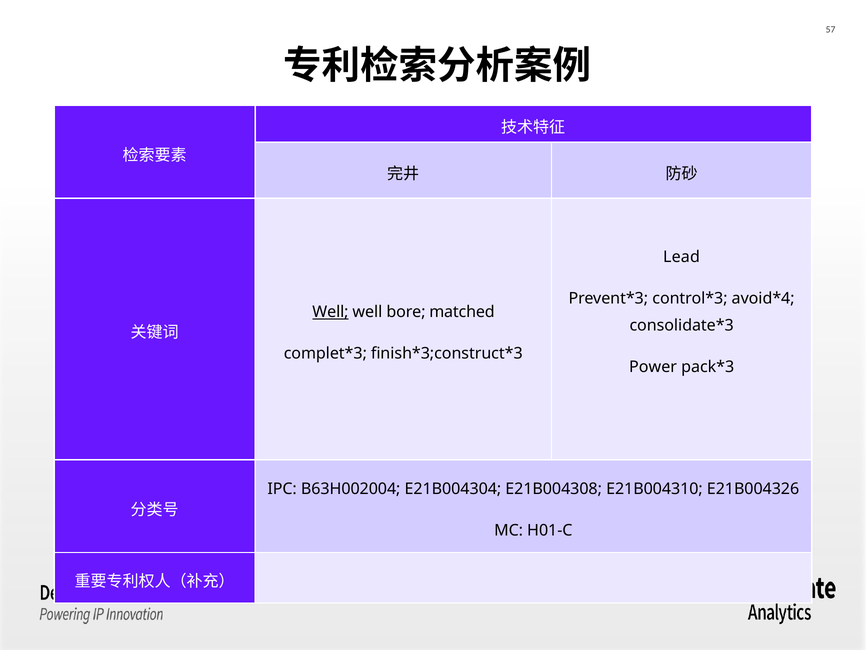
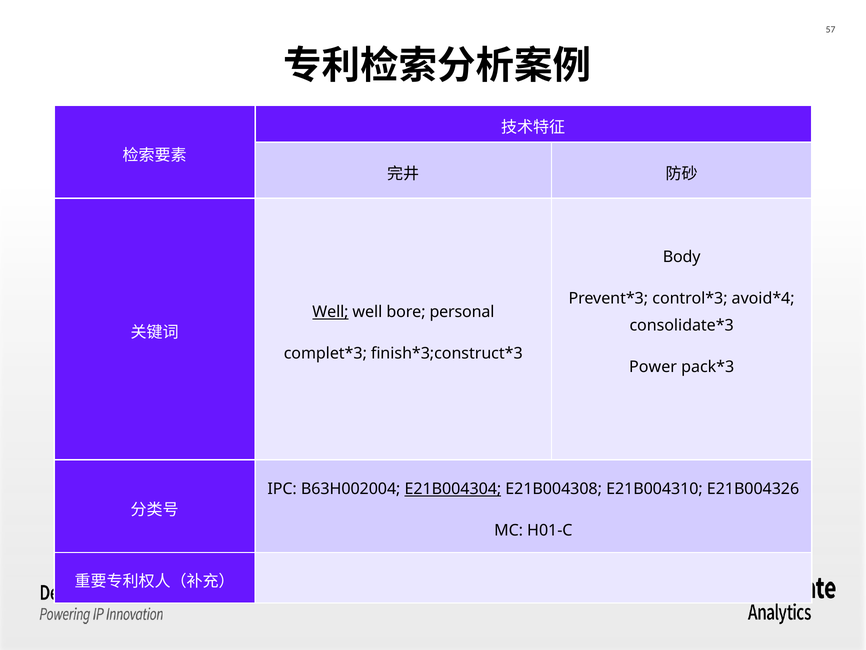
Lead: Lead -> Body (682, 257)
matched: matched -> personal (462, 312)
E21B004304 underline: none -> present (453, 489)
